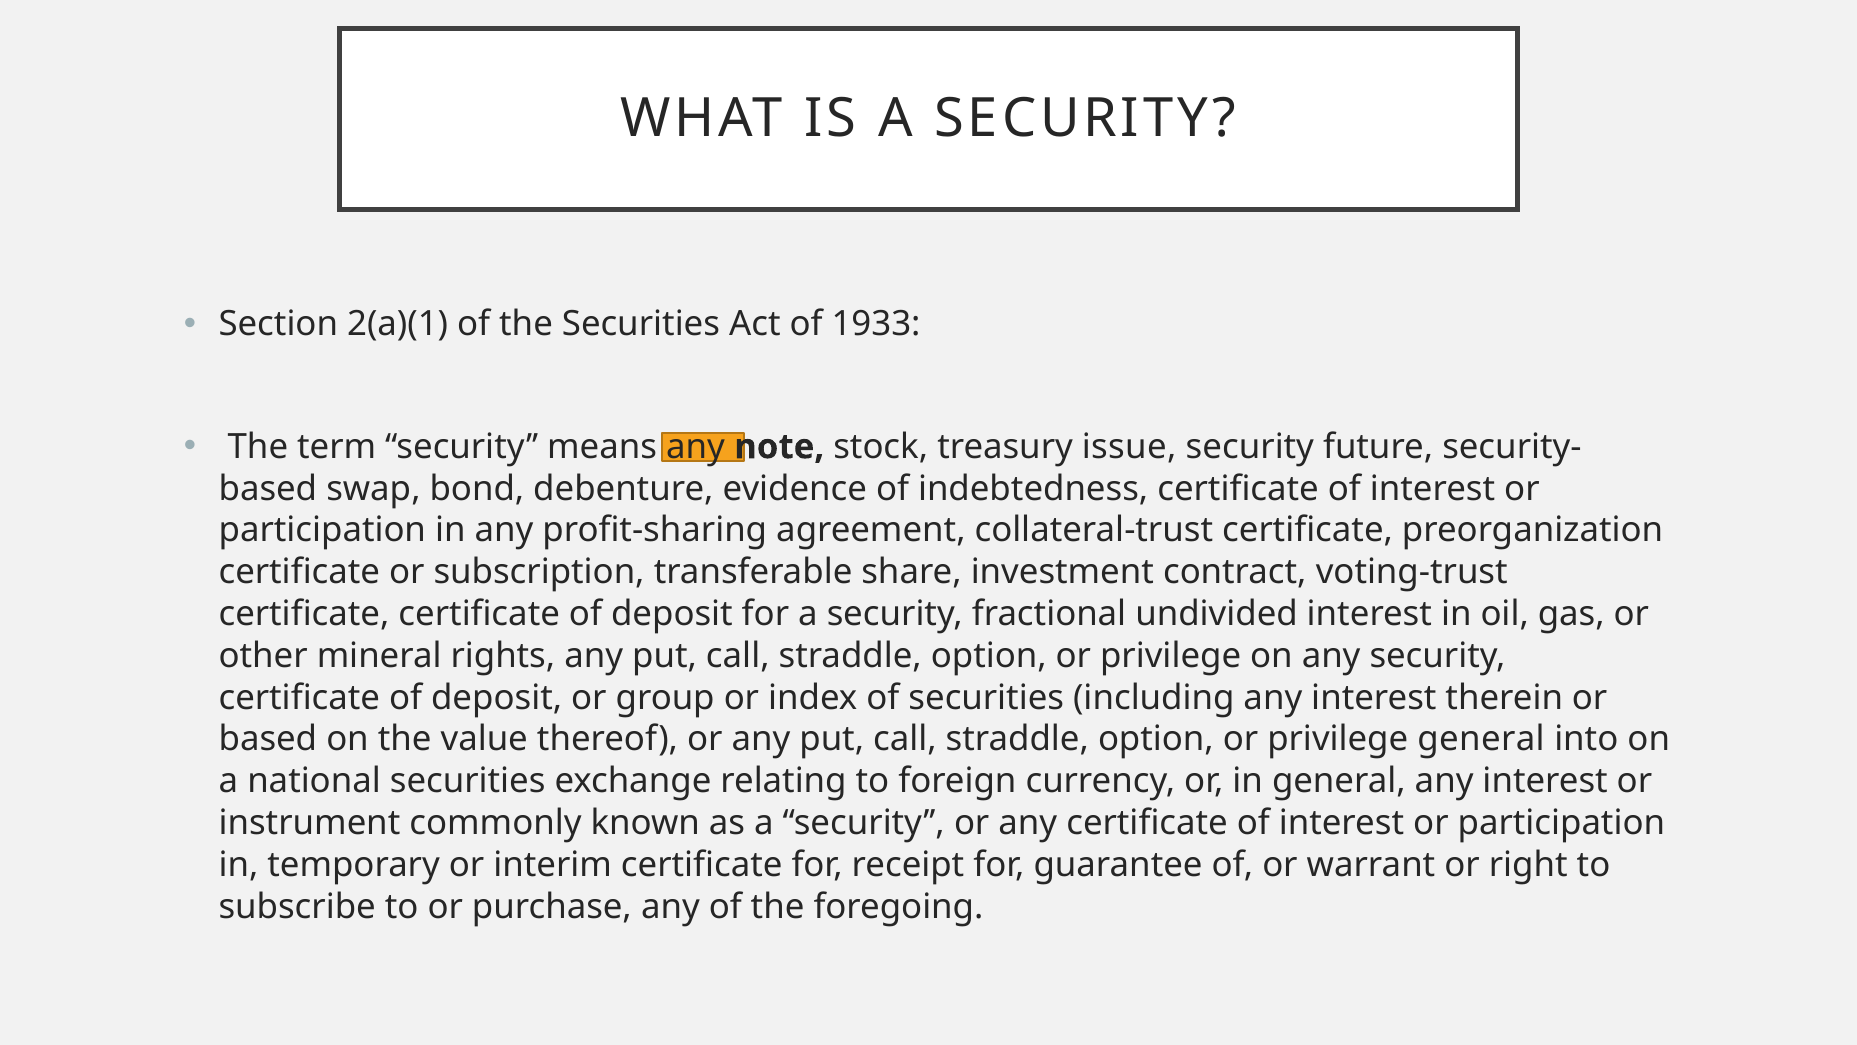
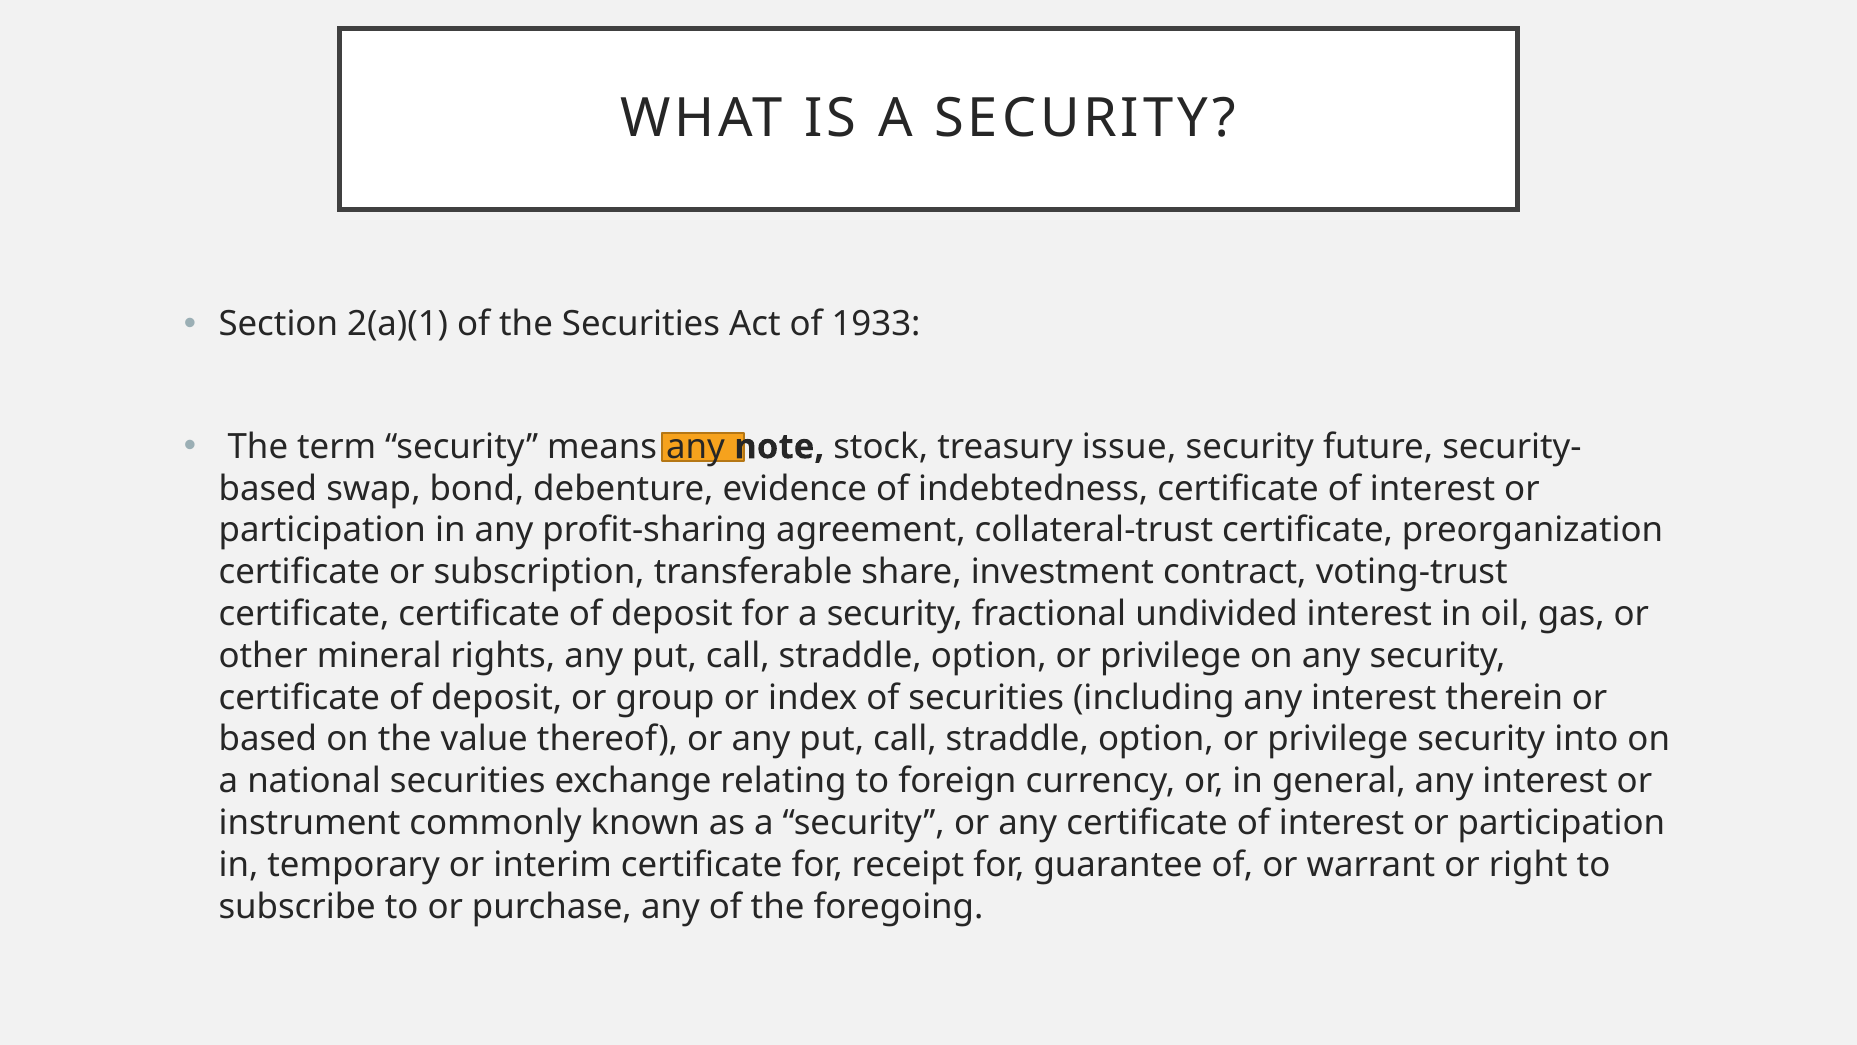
privilege general: general -> security (1481, 739)
